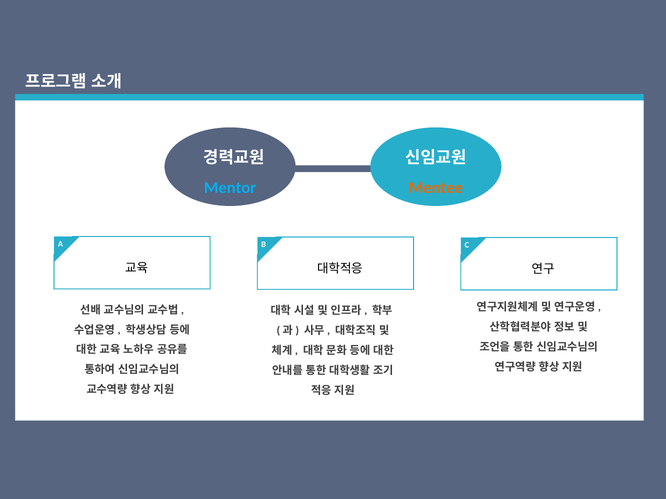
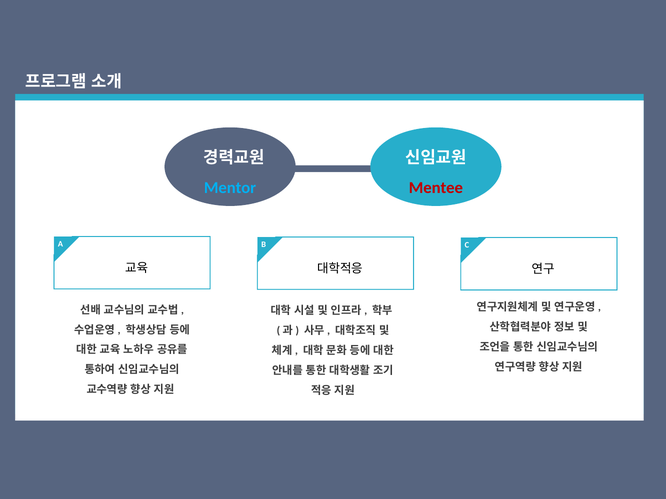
Mentee colour: orange -> red (436, 188)
